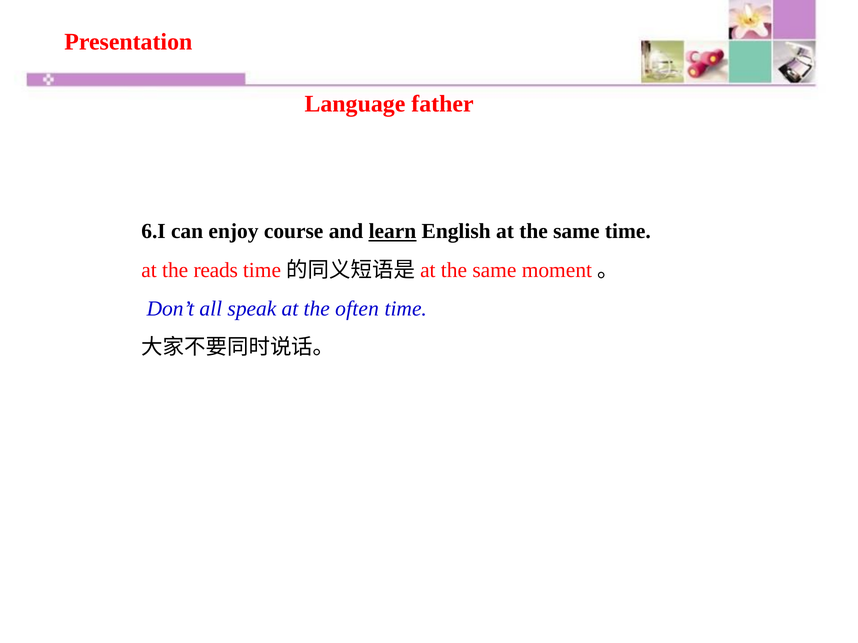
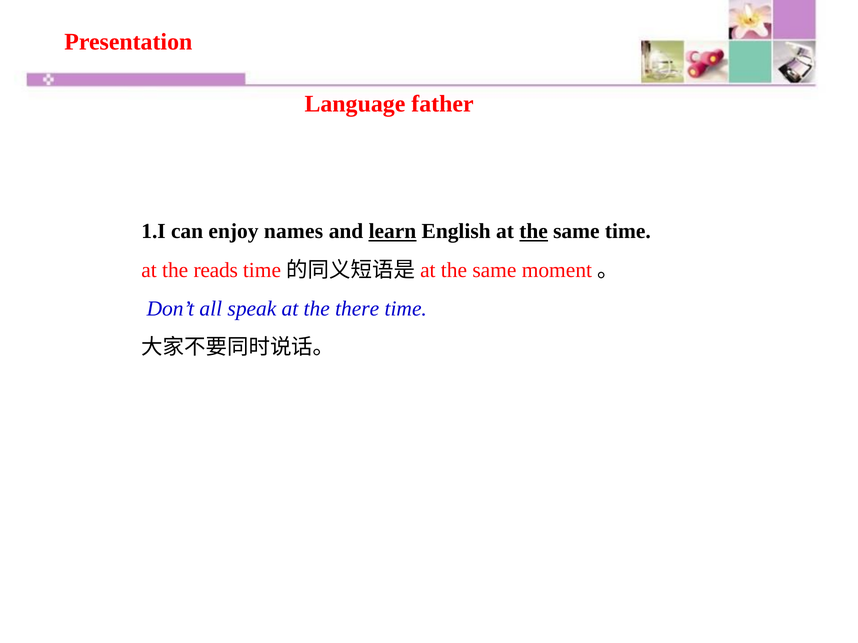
6.I: 6.I -> 1.I (154, 232)
course: course -> names (294, 232)
the underline: none -> present (534, 232)
often: often -> there (357, 309)
